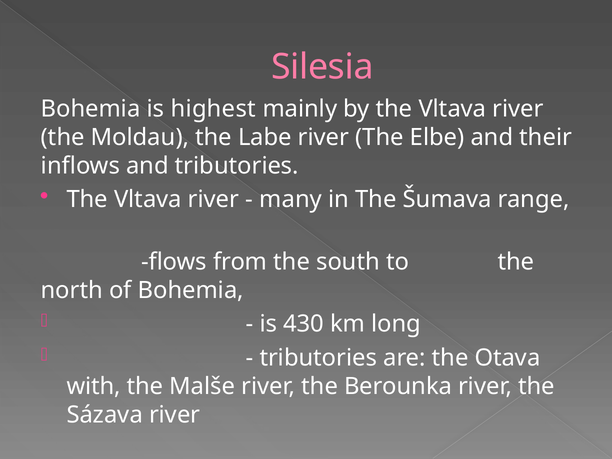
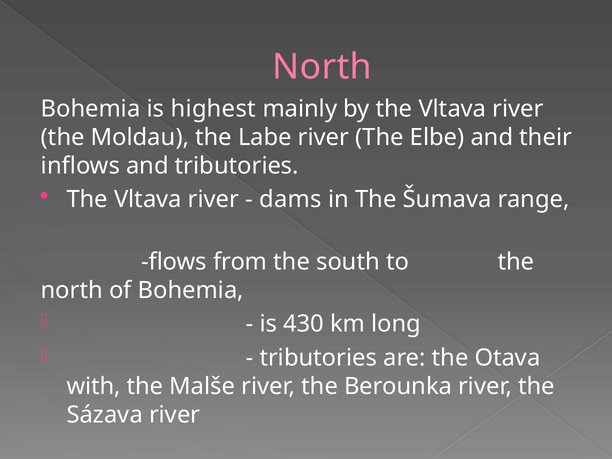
Silesia: Silesia -> North (322, 67)
many: many -> dams (291, 200)
